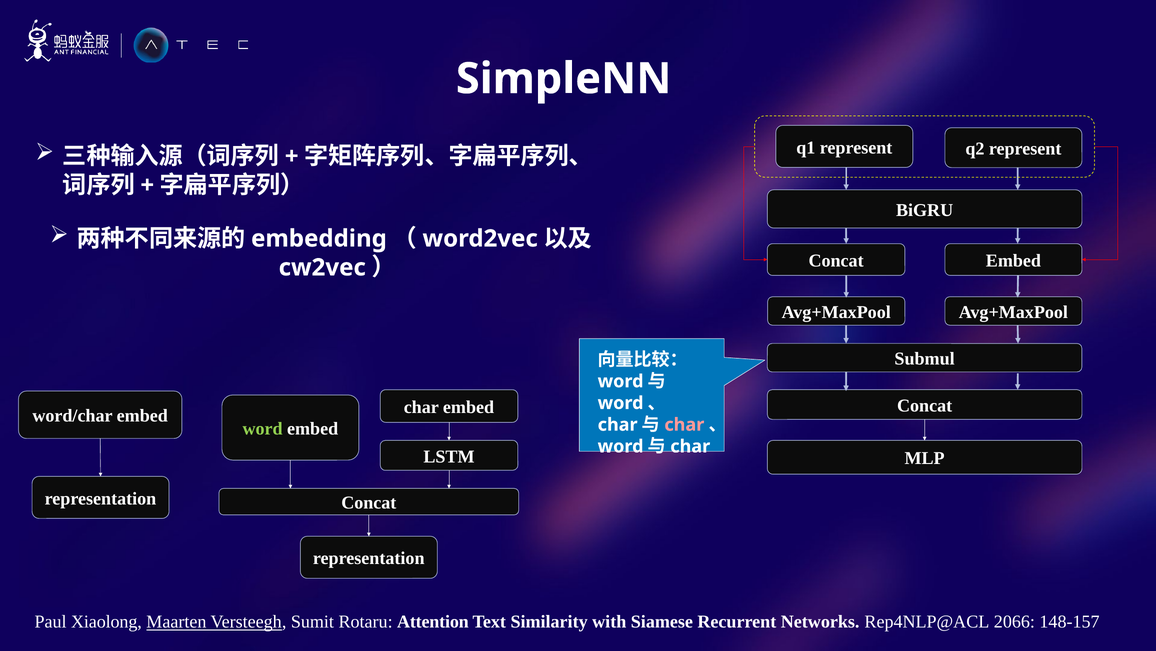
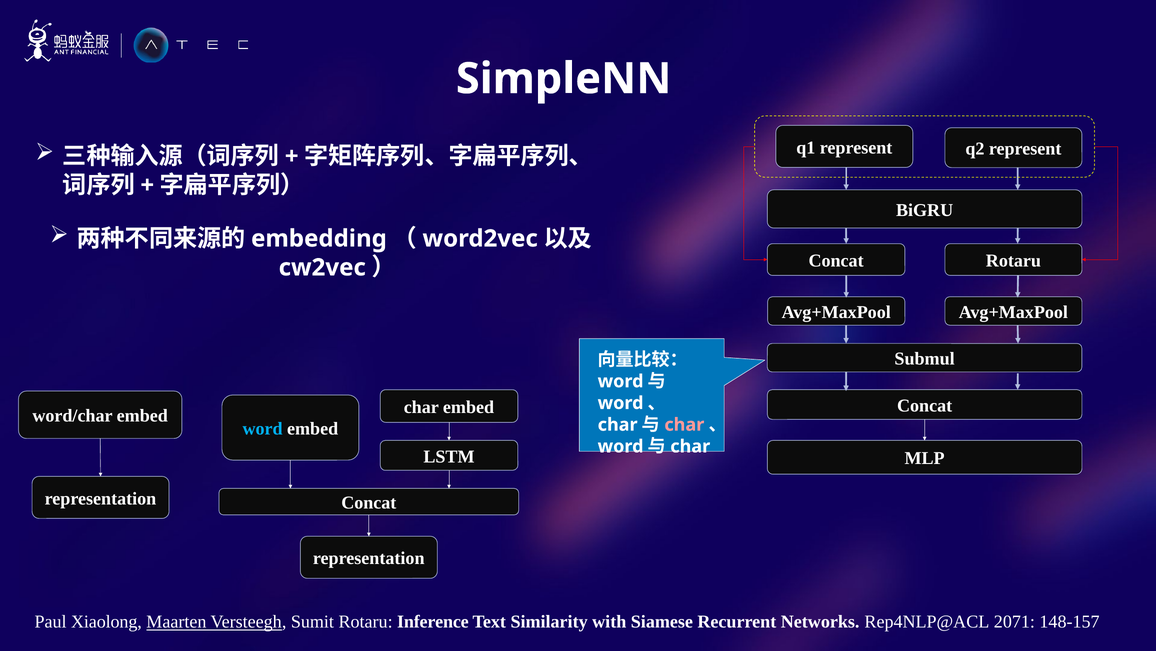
Concat Embed: Embed -> Rotaru (1013, 260)
word colour: light green -> light blue (263, 428)
Attention: Attention -> Inference (433, 621)
2066: 2066 -> 2071 (1014, 621)
